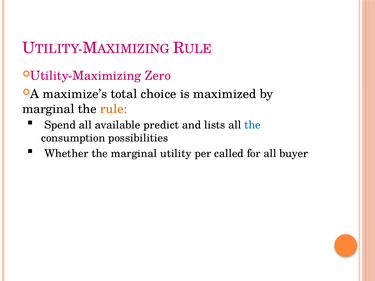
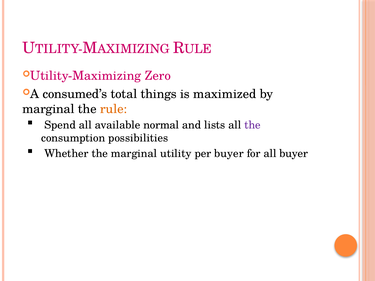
maximize’s: maximize’s -> consumed’s (75, 94)
choice: choice -> things (159, 94)
predict: predict -> normal (161, 125)
the colour: blue -> purple (252, 125)
per called: called -> buyer (229, 154)
